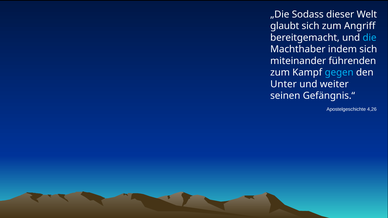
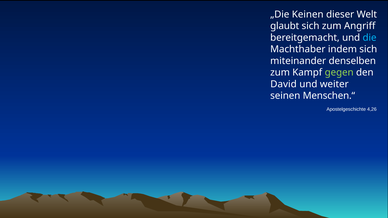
Sodass: Sodass -> Keinen (308, 14)
führenden: führenden -> denselben (352, 61)
gegen colour: light blue -> light green (339, 73)
Unter: Unter -> David (284, 84)
Gefängnis.“: Gefängnis.“ -> Menschen.“ (329, 96)
